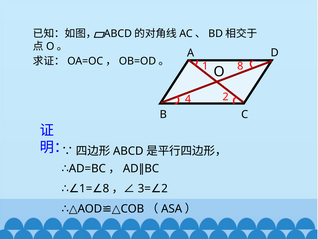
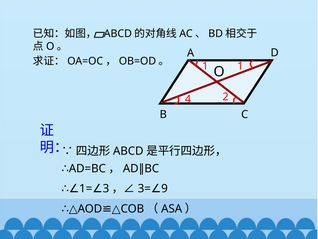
O 8: 8 -> 1 (240, 66)
8: 8 -> 3 (106, 188)
2: 2 -> 9 (164, 188)
